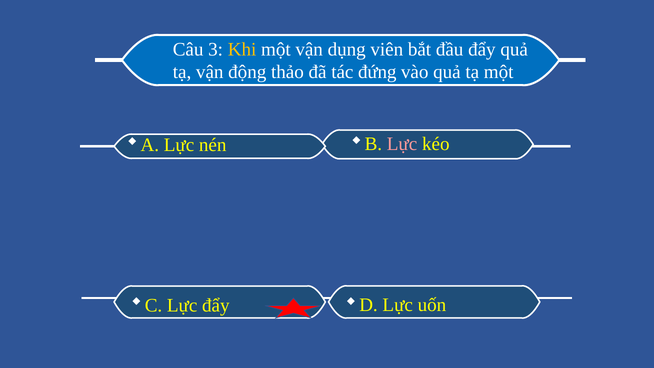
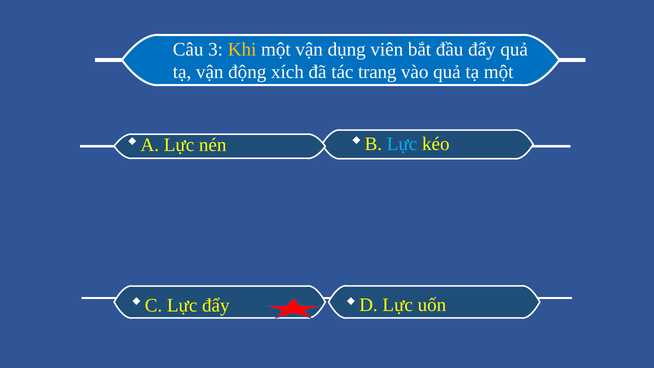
thảo: thảo -> xích (287, 72)
đứng: đứng -> trang (377, 72)
Lực colour: pink -> light blue (402, 144)
